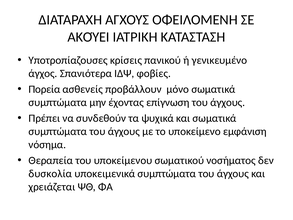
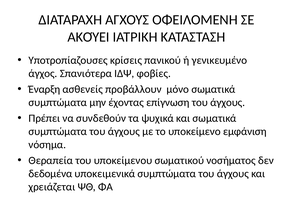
Πορεία: Πορεία -> Έναρξη (44, 89)
δυσκολία: δυσκολία -> δεδομένα (50, 173)
